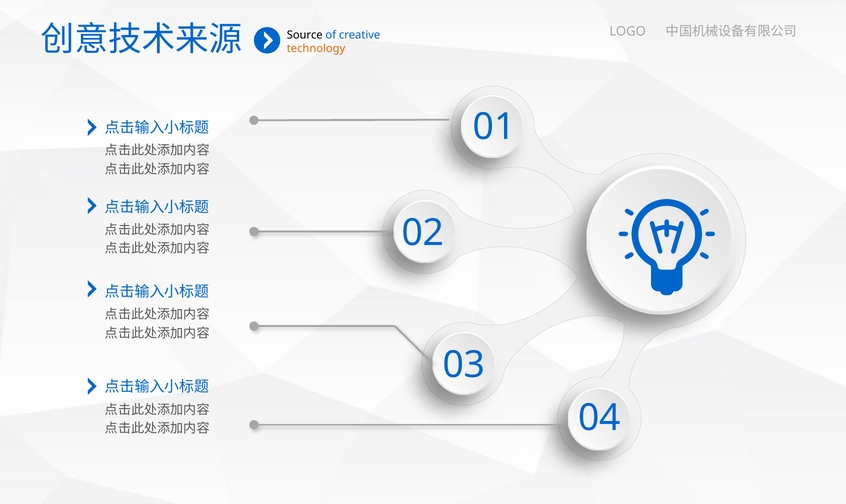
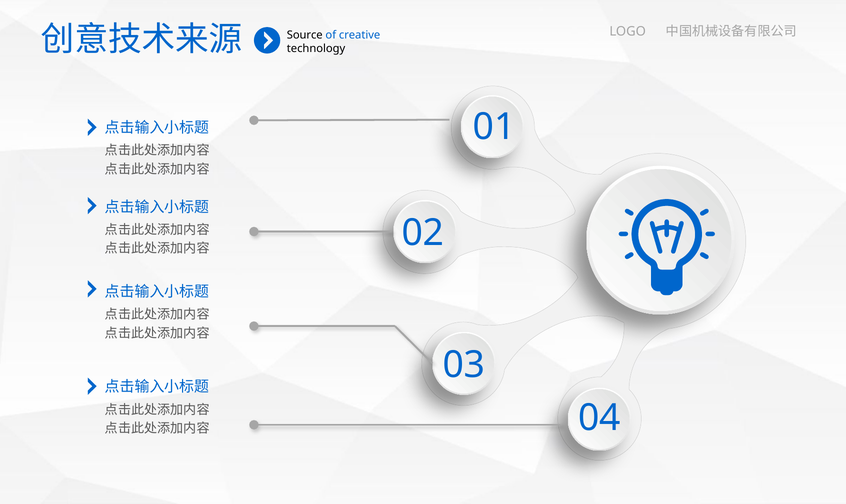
technology colour: orange -> black (316, 49)
